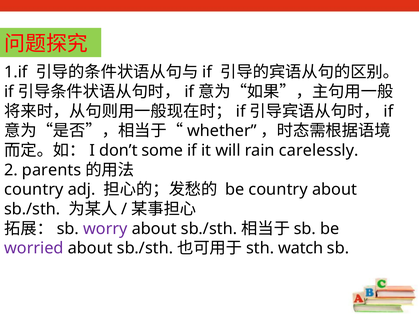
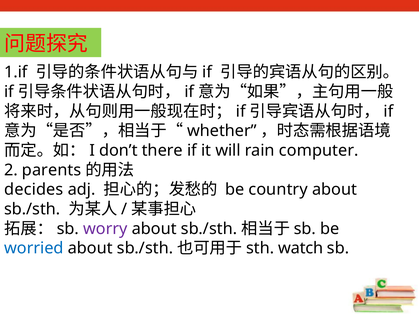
some: some -> there (162, 151)
carelessly: carelessly -> computer (319, 151)
country: country -> decides (34, 190)
worried colour: purple -> blue (34, 248)
